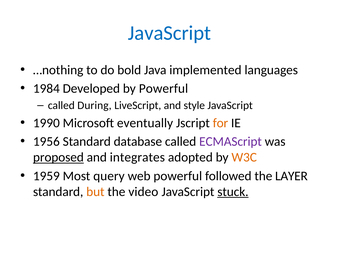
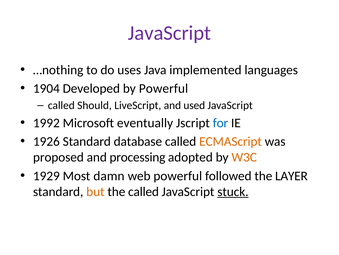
JavaScript colour: blue -> purple (169, 33)
bold: bold -> uses (129, 70)
1984: 1984 -> 1904 (46, 88)
During: During -> Should (94, 105)
style: style -> used (194, 105)
1990: 1990 -> 1992 (46, 123)
for colour: orange -> blue (220, 123)
1956: 1956 -> 1926 (46, 141)
ECMAScript colour: purple -> orange (231, 141)
proposed underline: present -> none (58, 157)
integrates: integrates -> processing (137, 157)
1959: 1959 -> 1929 (46, 175)
query: query -> damn (109, 175)
the video: video -> called (143, 191)
